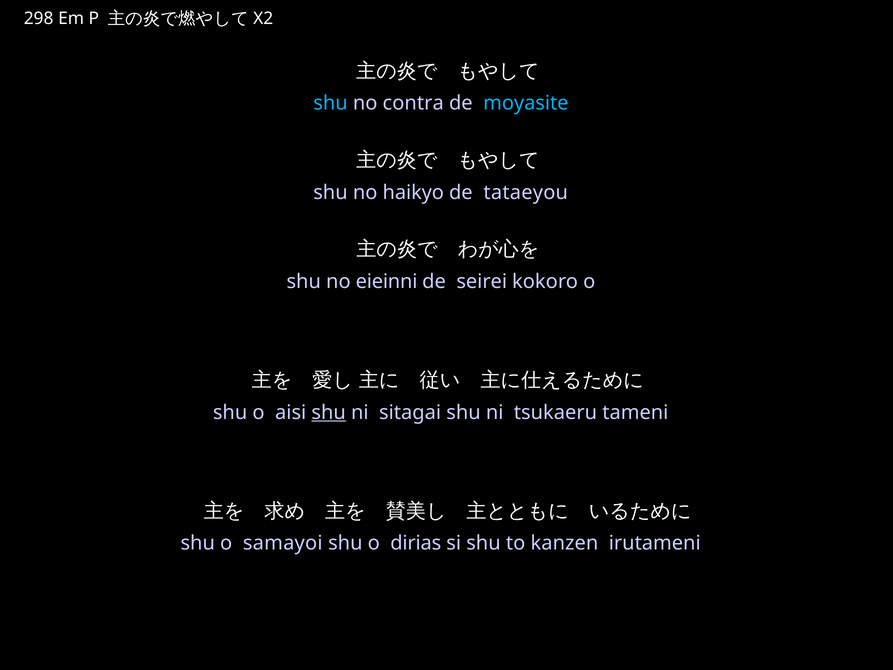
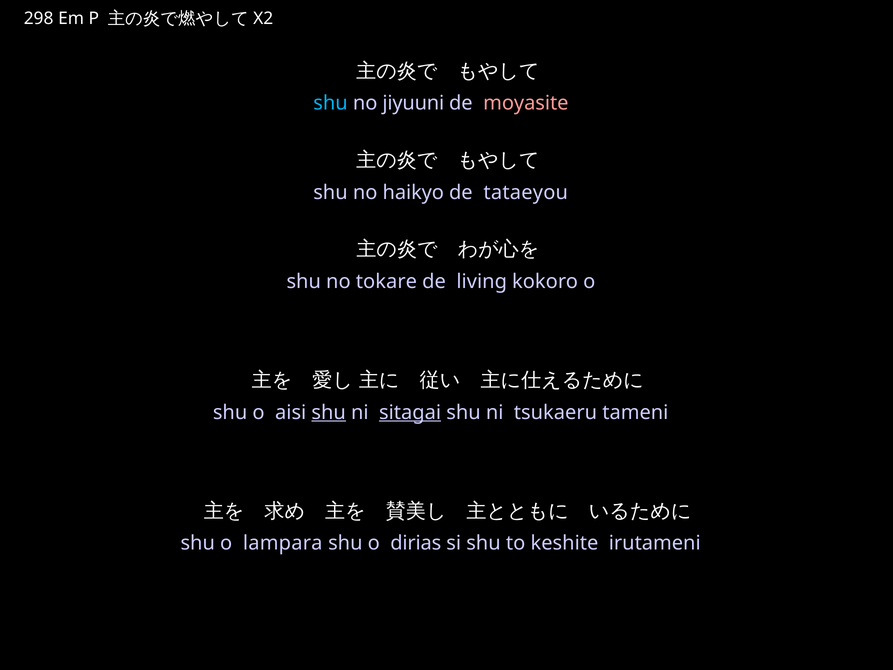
contra: contra -> jiyuuni (413, 103)
moyasite colour: light blue -> pink (526, 103)
eieinni: eieinni -> tokare (386, 281)
seirei: seirei -> living (482, 281)
sitagai underline: none -> present (410, 412)
samayoi: samayoi -> lampara (283, 543)
kanzen: kanzen -> keshite (564, 543)
